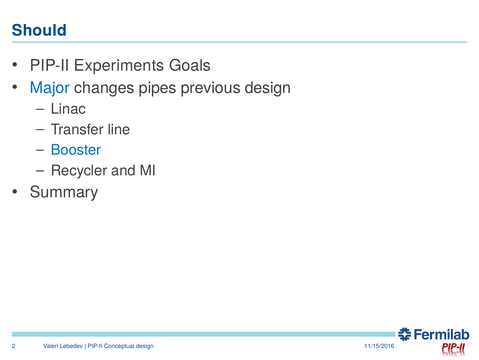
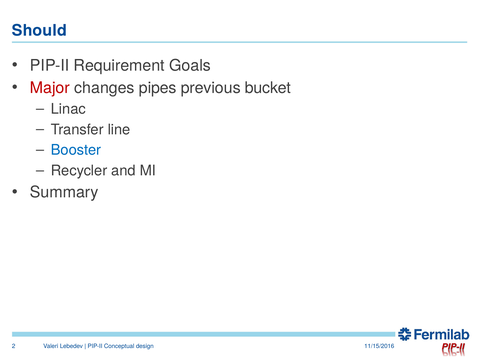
Experiments: Experiments -> Requirement (119, 65)
Major colour: blue -> red (50, 88)
previous design: design -> bucket (268, 88)
